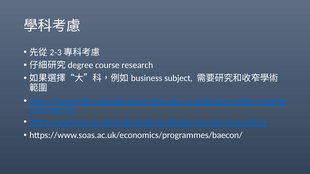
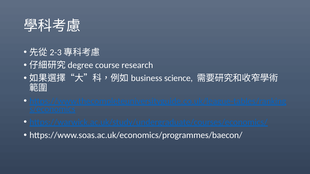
subject: subject -> science (179, 78)
